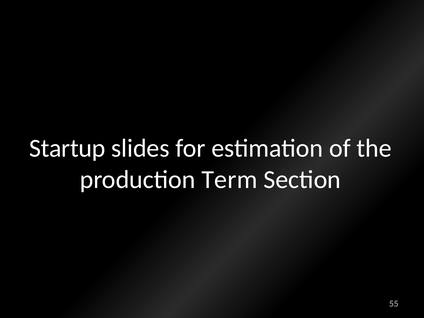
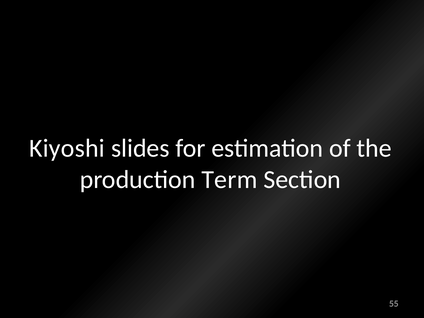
Startup: Startup -> Kiyoshi (67, 148)
